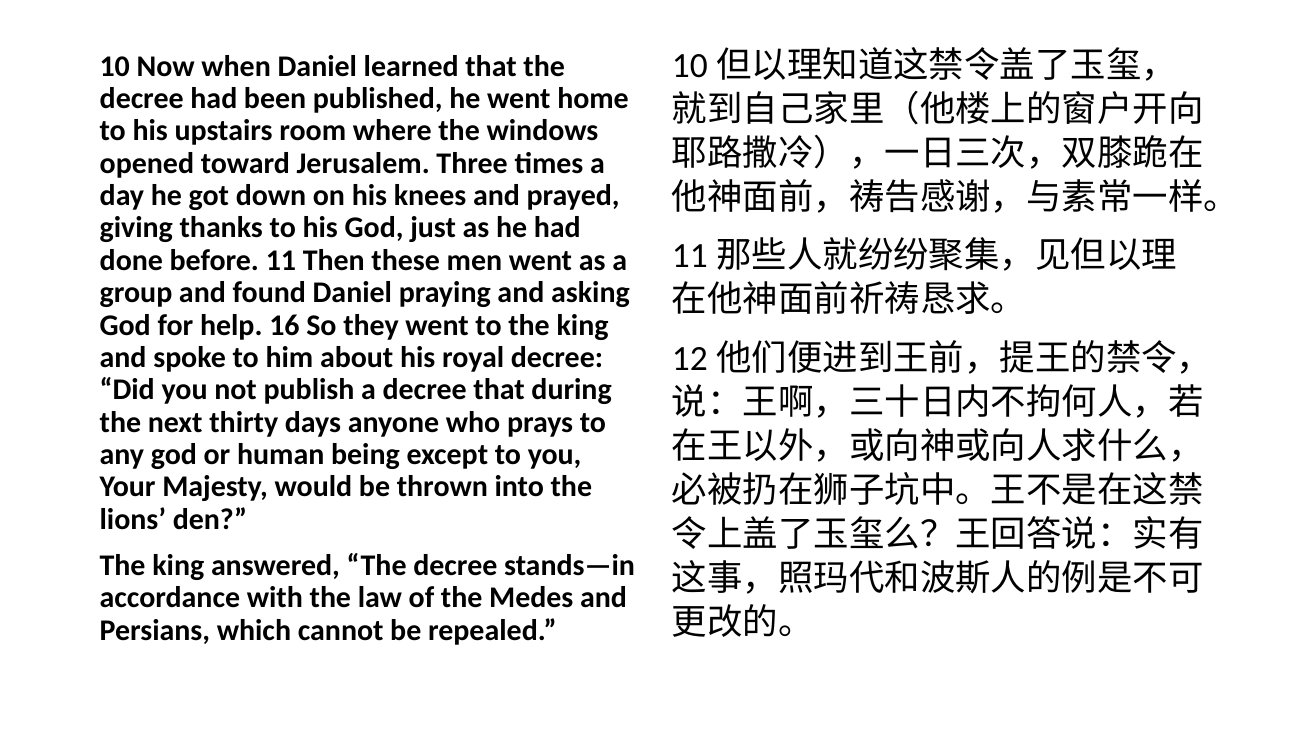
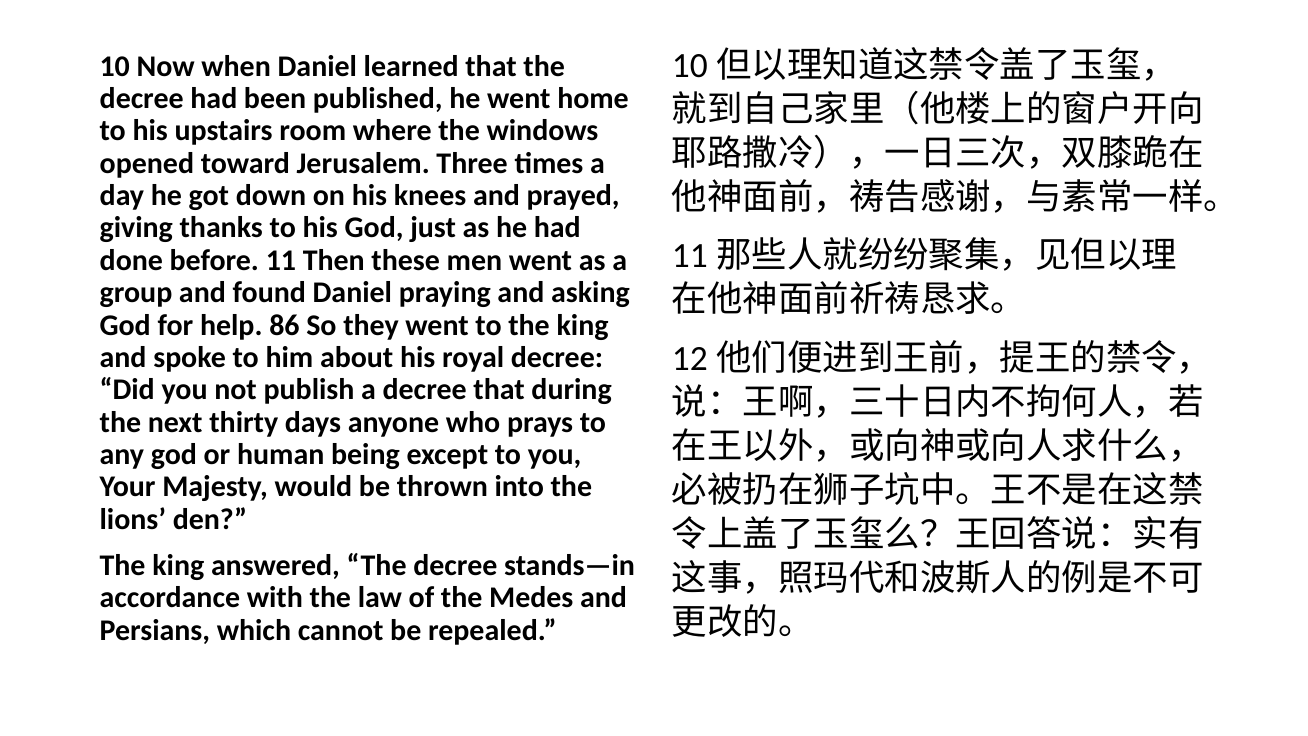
16: 16 -> 86 (284, 325)
